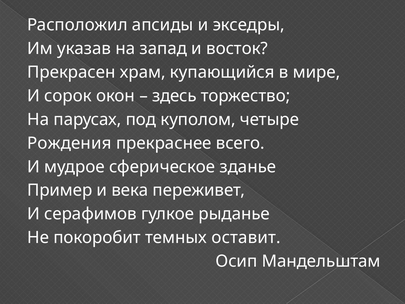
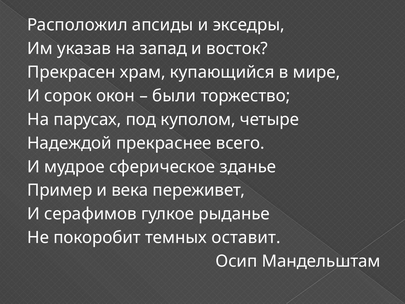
здесь: здесь -> были (174, 96)
Рождения: Рождения -> Надеждой (69, 143)
